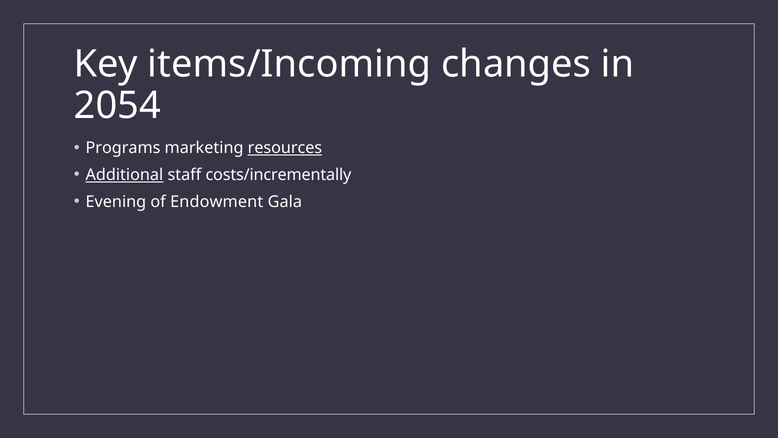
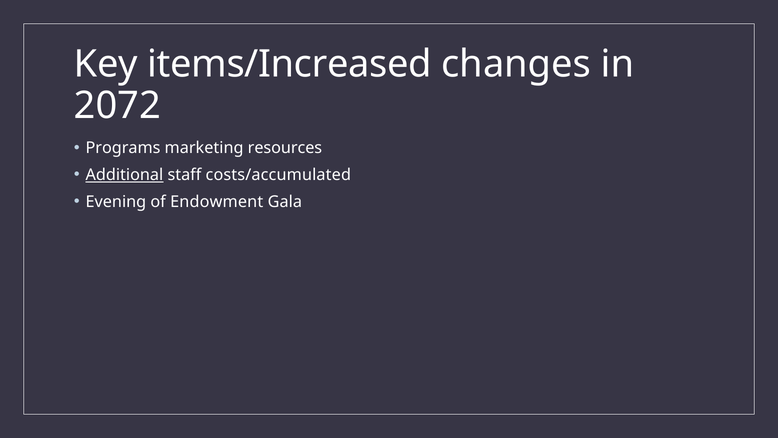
items/Incoming: items/Incoming -> items/Increased (290, 64)
2054: 2054 -> 2072 (117, 105)
resources underline: present -> none (285, 148)
costs/incrementally: costs/incrementally -> costs/accumulated (278, 175)
